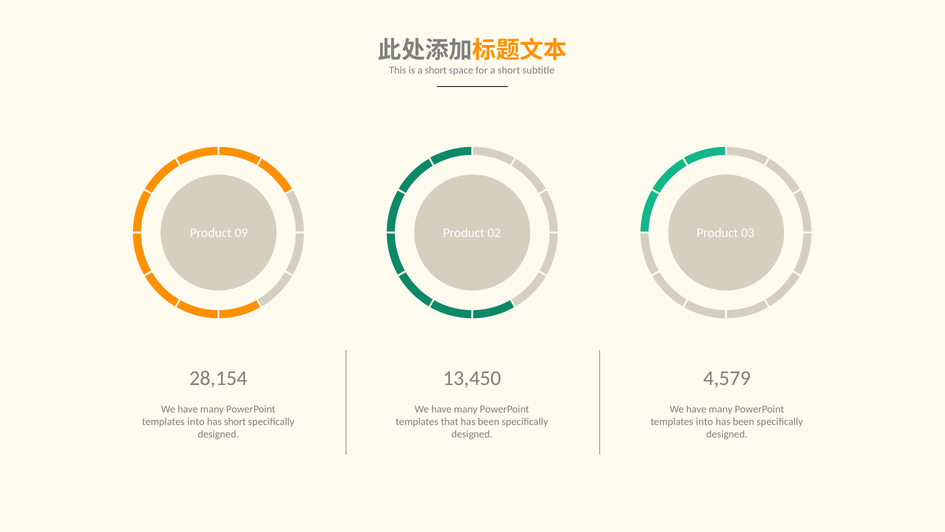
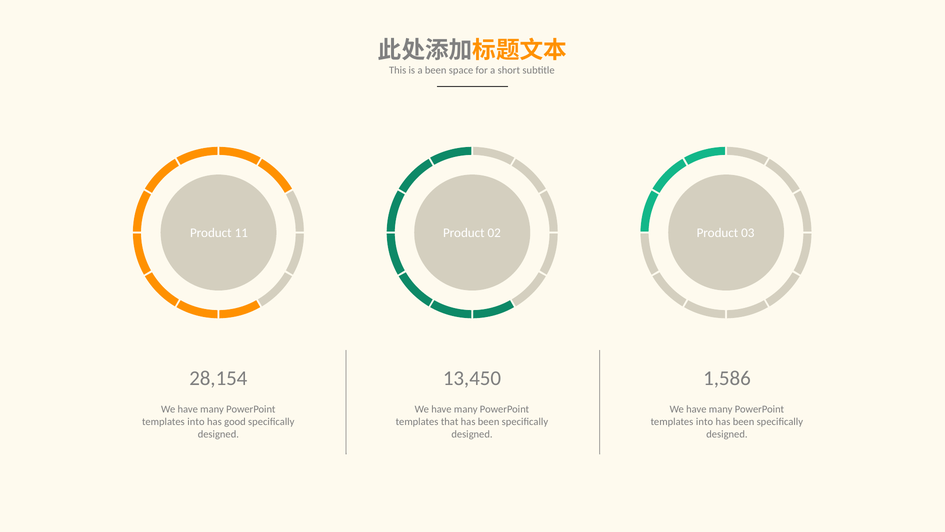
is a short: short -> been (436, 70)
09: 09 -> 11 (241, 233)
4,579: 4,579 -> 1,586 (727, 378)
has short: short -> good (235, 421)
